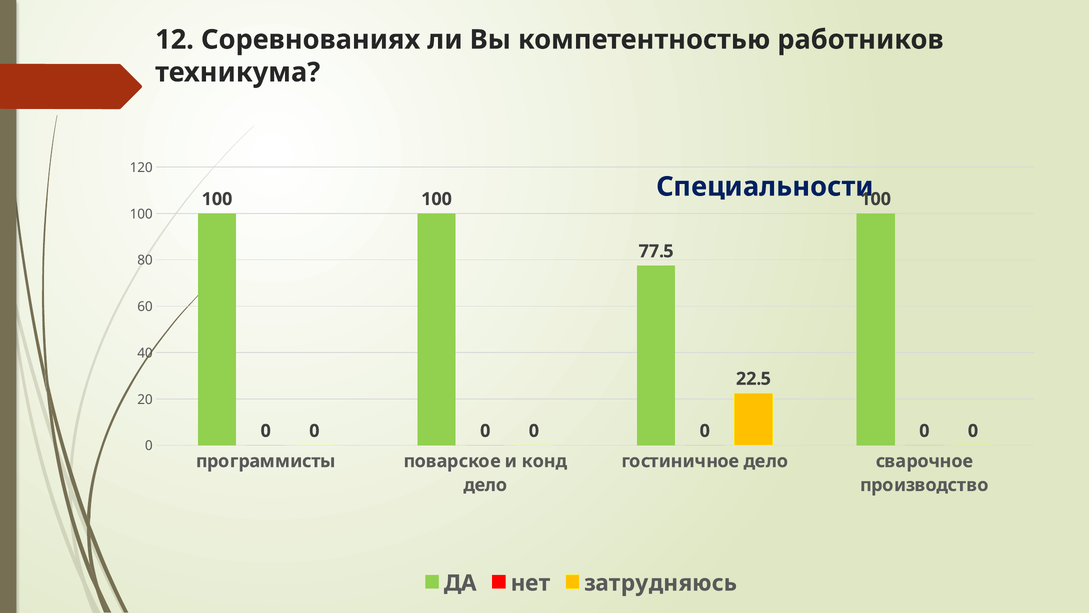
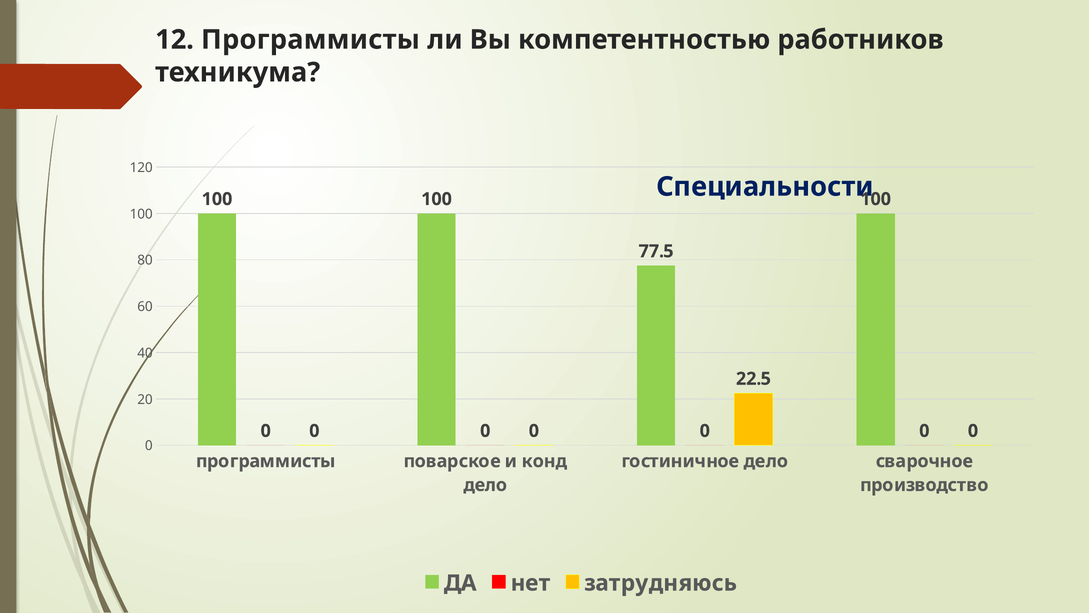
12 Соревнованиях: Соревнованиях -> Программисты (310, 40)
